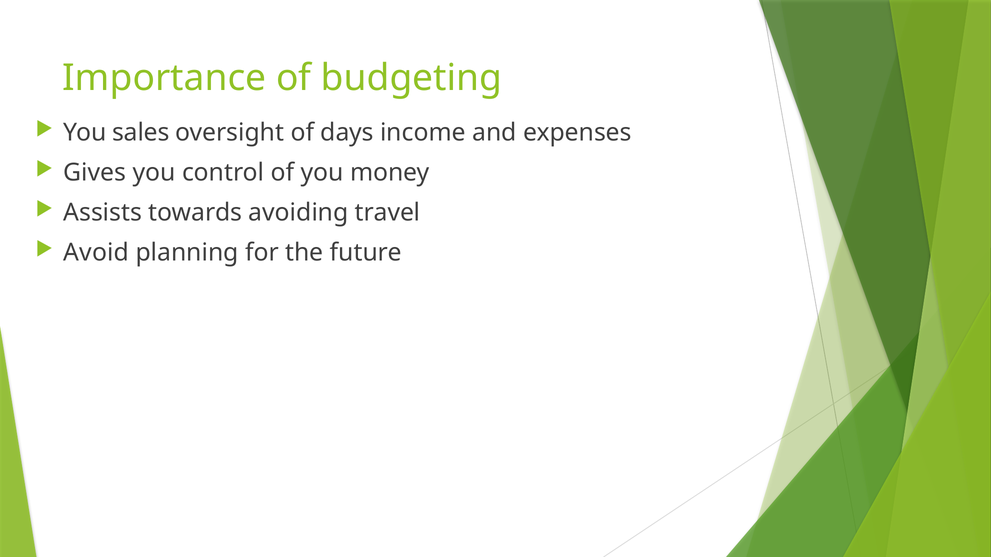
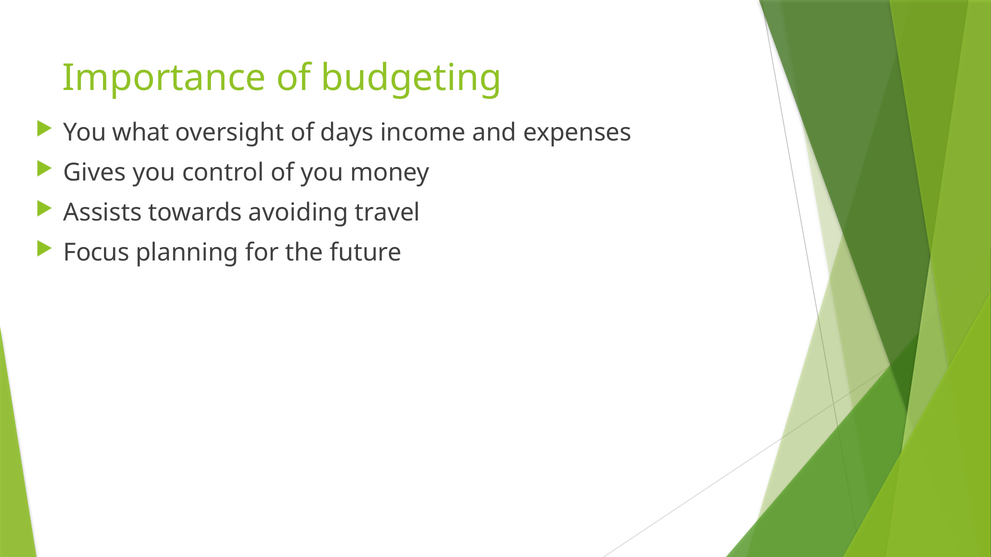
sales: sales -> what (141, 133)
Avoid: Avoid -> Focus (96, 253)
